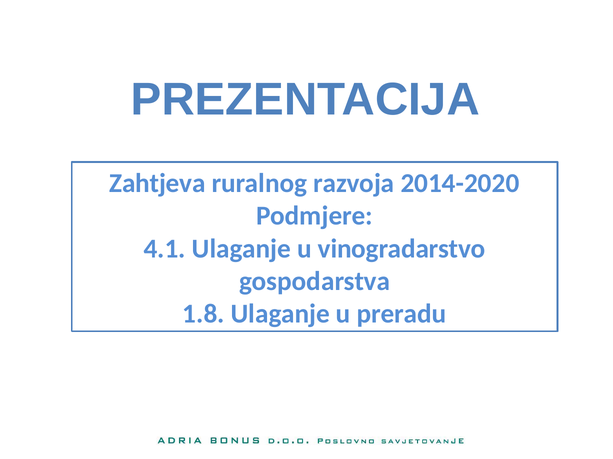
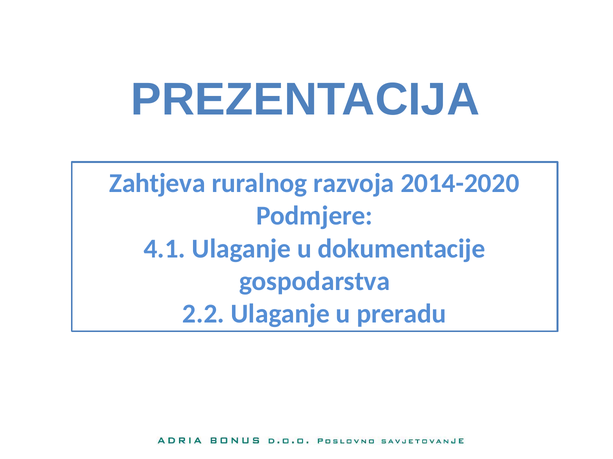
vinogradarstvo: vinogradarstvo -> dokumentacije (402, 249)
1.8: 1.8 -> 2.2 (204, 314)
